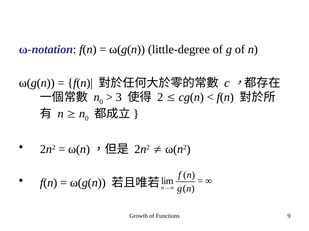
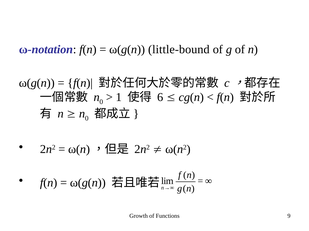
little-degree: little-degree -> little-bound (179, 49)
3: 3 -> 1 (119, 98)
2: 2 -> 6 (160, 98)
